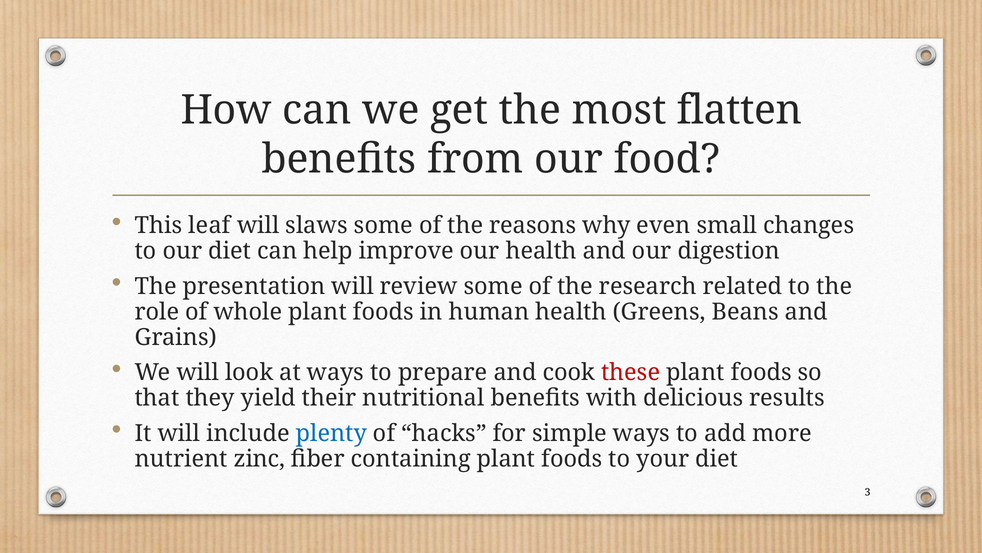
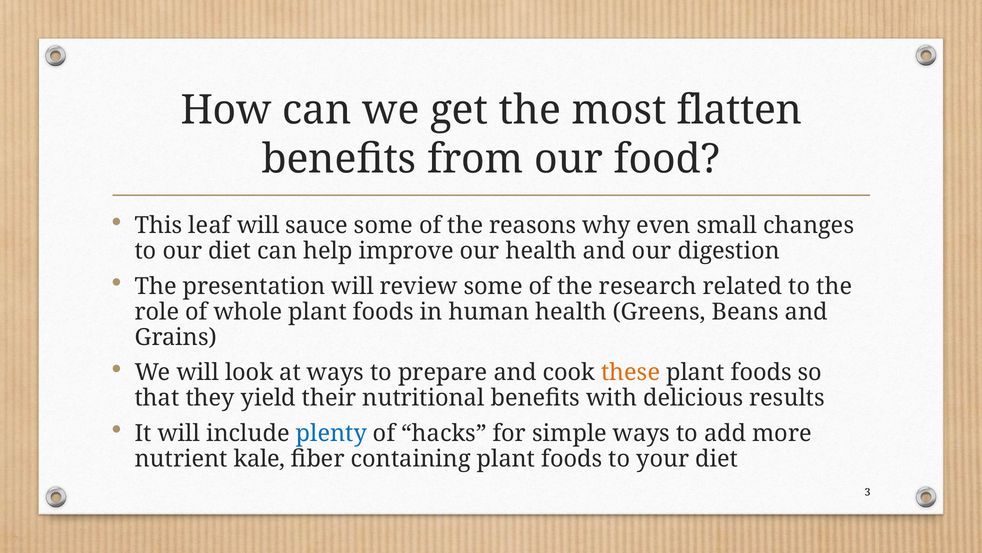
slaws: slaws -> sauce (317, 225)
these colour: red -> orange (631, 372)
zinc: zinc -> kale (259, 458)
